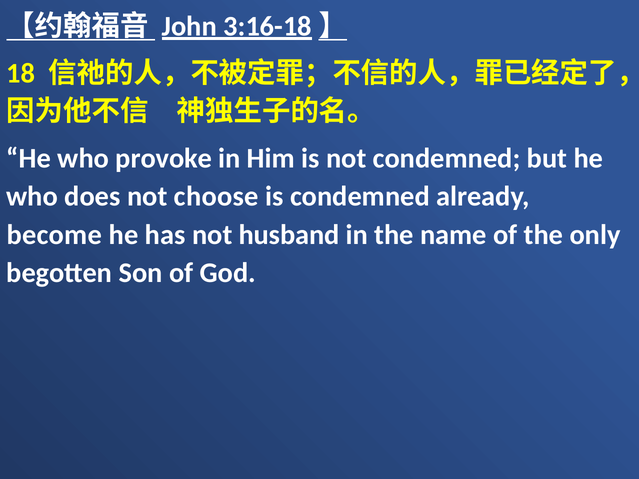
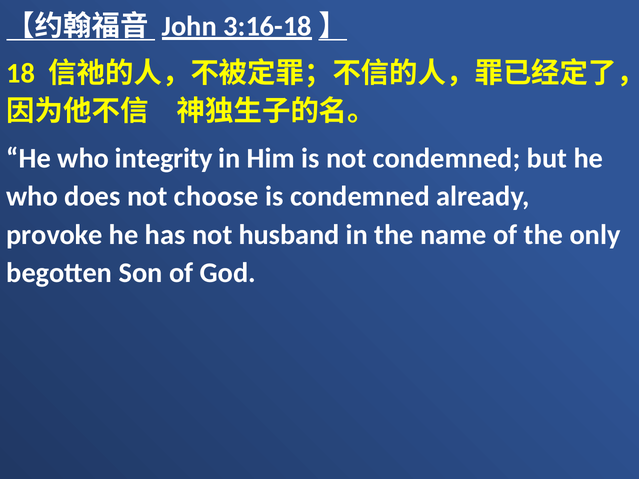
provoke: provoke -> integrity (164, 159)
become: become -> provoke (55, 235)
